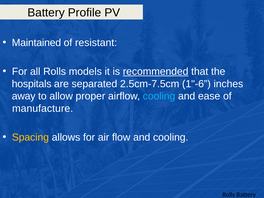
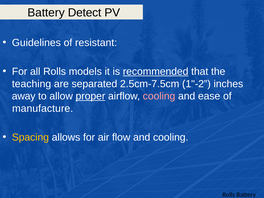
Profile: Profile -> Detect (85, 13)
Maintained: Maintained -> Guidelines (36, 43)
hospitals: hospitals -> teaching (32, 84)
1"-6: 1"-6 -> 1"-2 (196, 84)
proper underline: none -> present (90, 96)
cooling colour: light blue -> pink (159, 96)
